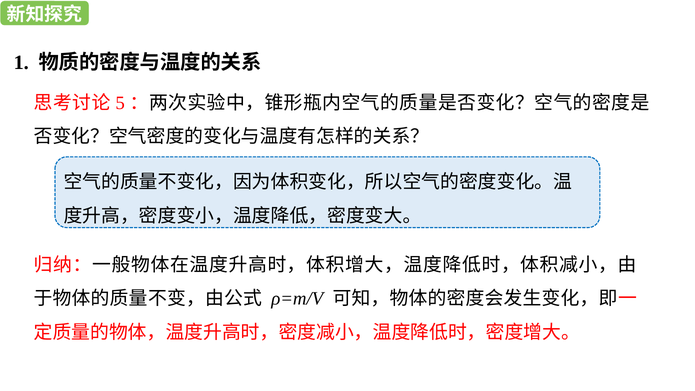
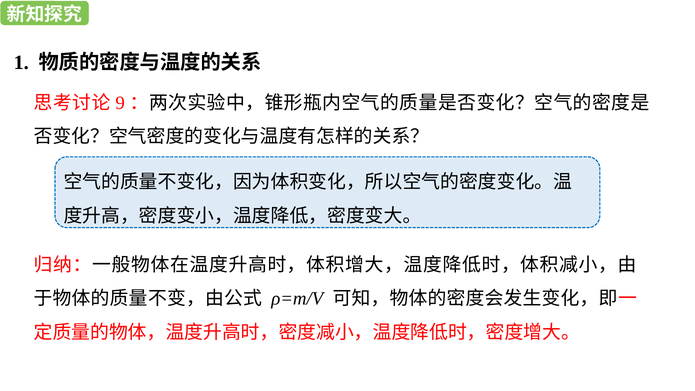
5: 5 -> 9 (120, 103)
